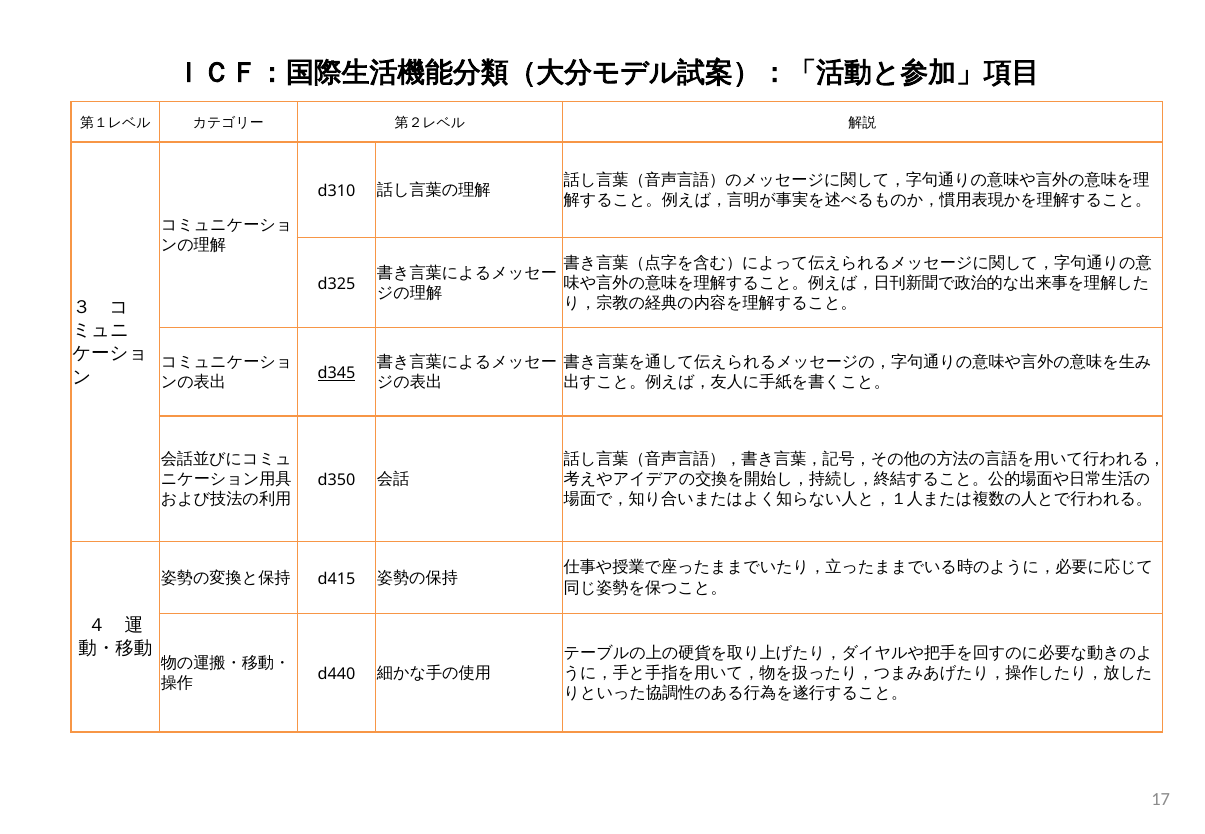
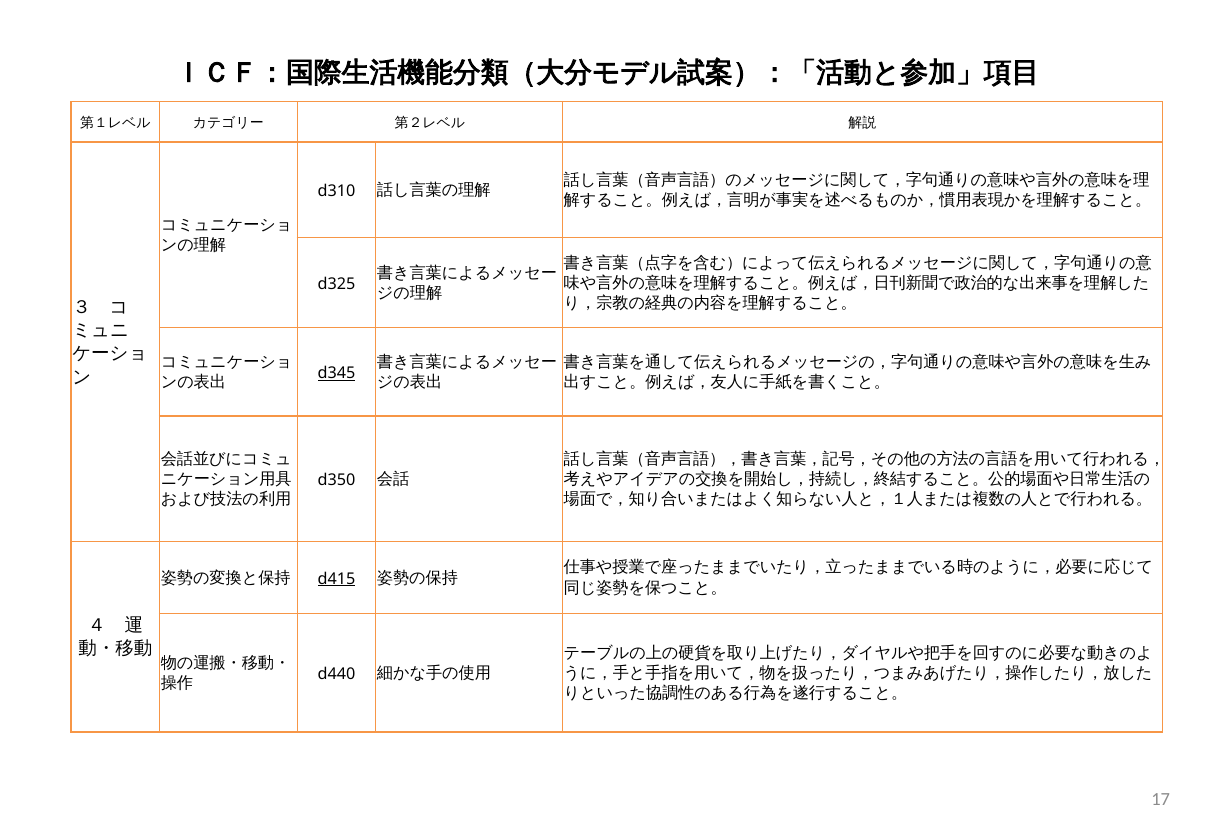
d415 underline: none -> present (337, 579)
